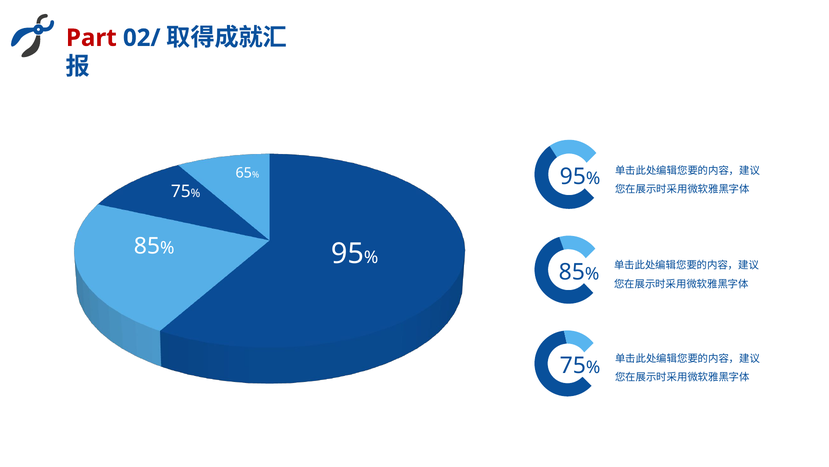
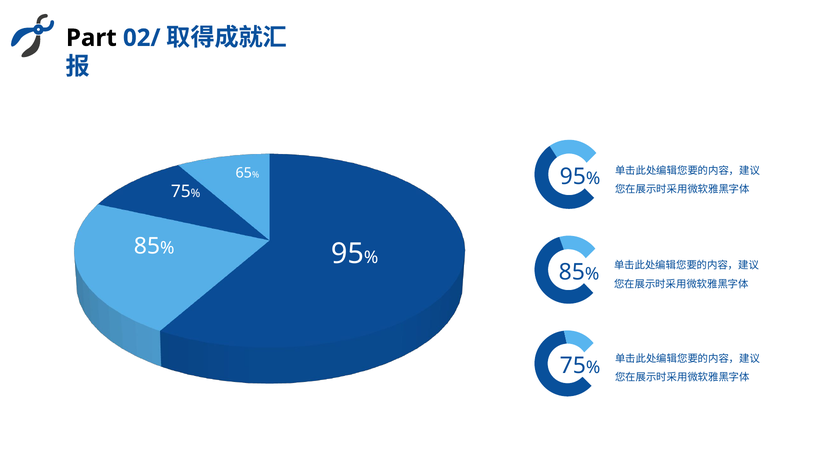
Part colour: red -> black (91, 38)
